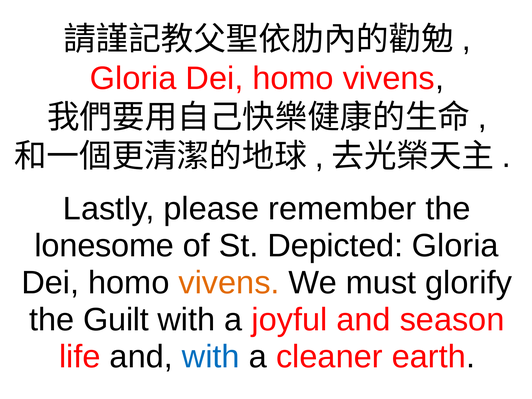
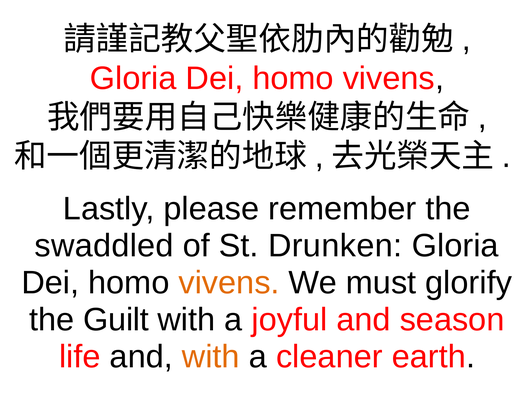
lonesome: lonesome -> swaddled (104, 246)
Depicted: Depicted -> Drunken (335, 246)
with colour: blue -> orange (211, 357)
